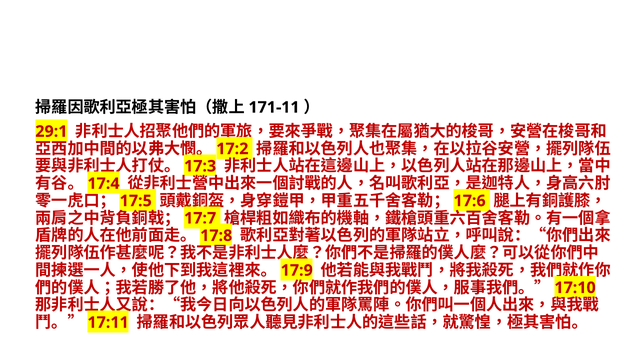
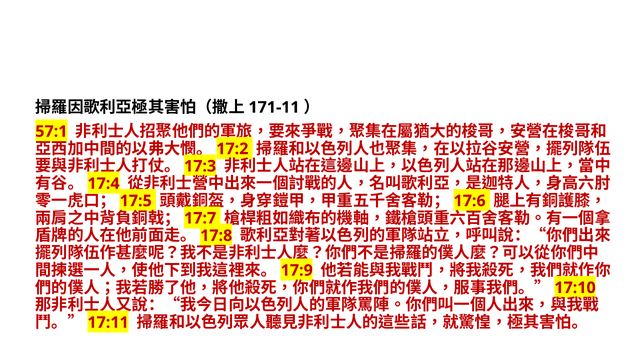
29:1: 29:1 -> 57:1 (51, 132)
